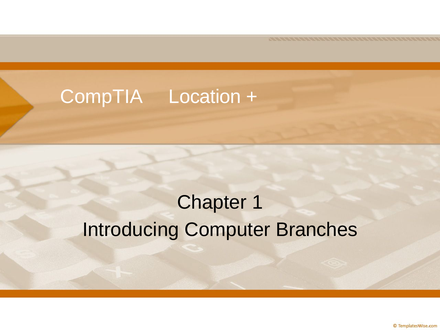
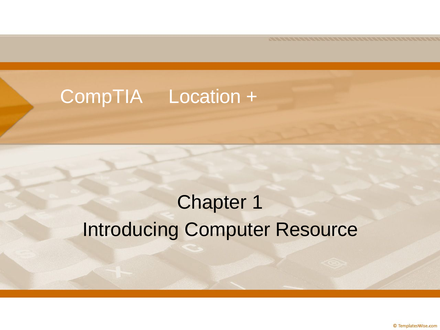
Branches: Branches -> Resource (317, 230)
